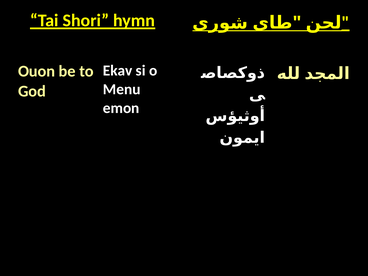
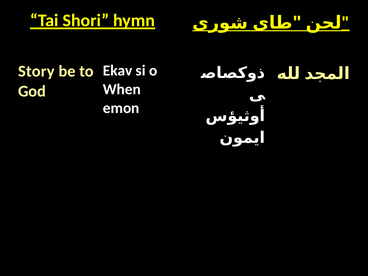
Ouon: Ouon -> Story (36, 71)
Menu: Menu -> When (122, 89)
